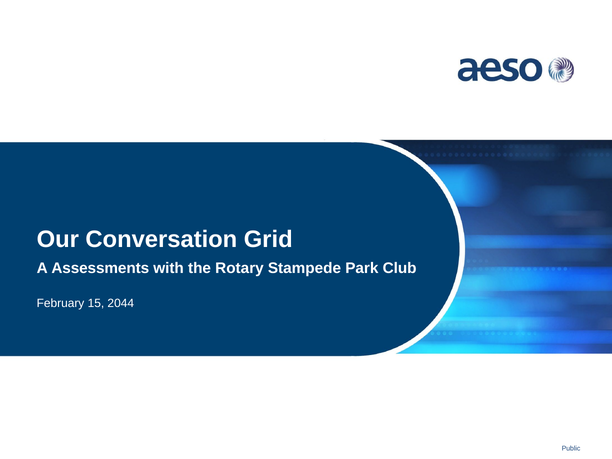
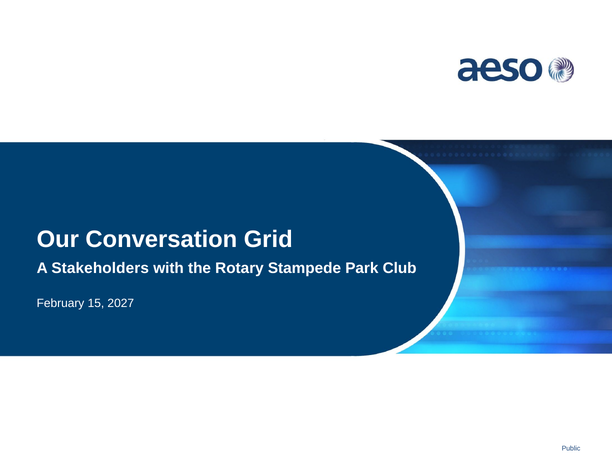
Assessments: Assessments -> Stakeholders (100, 268)
2044: 2044 -> 2027 (121, 303)
